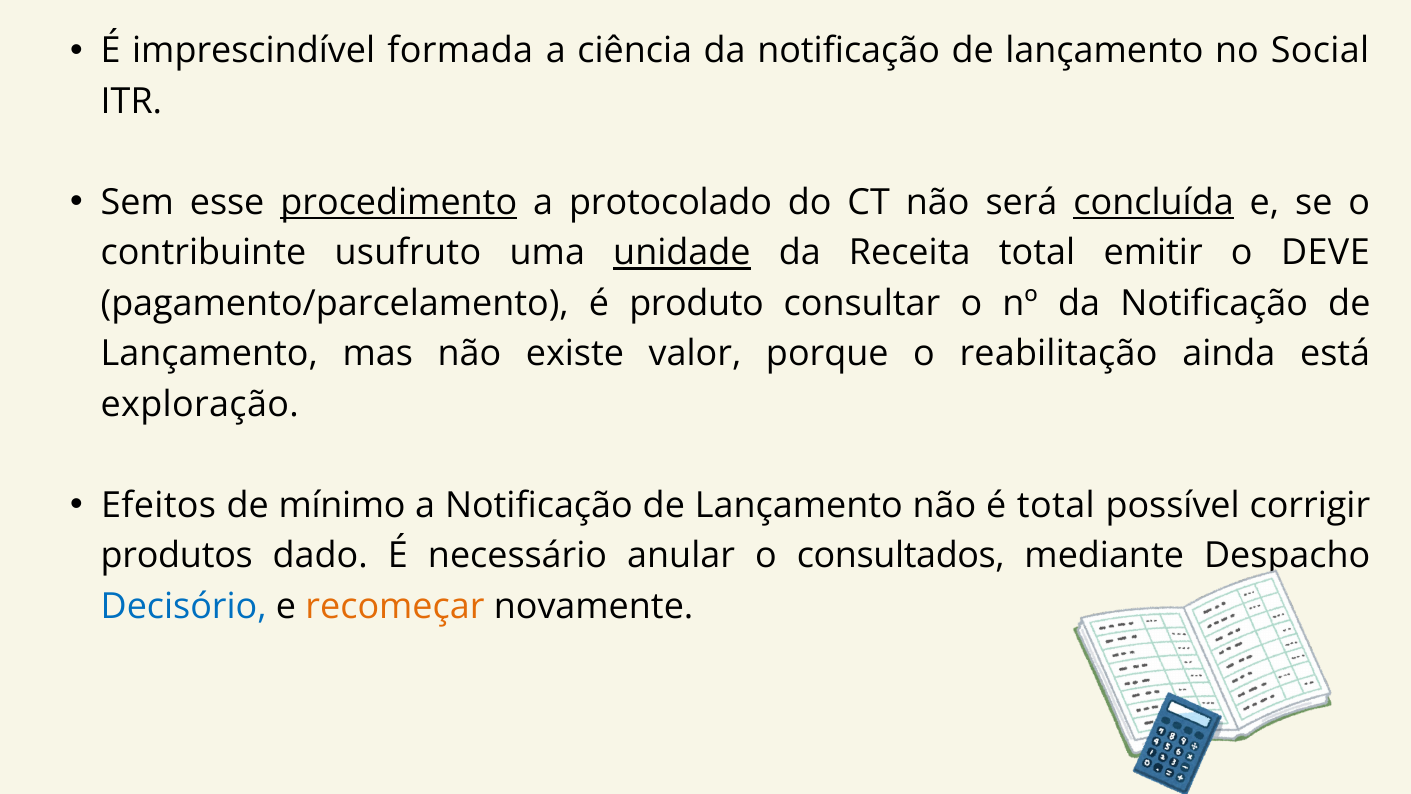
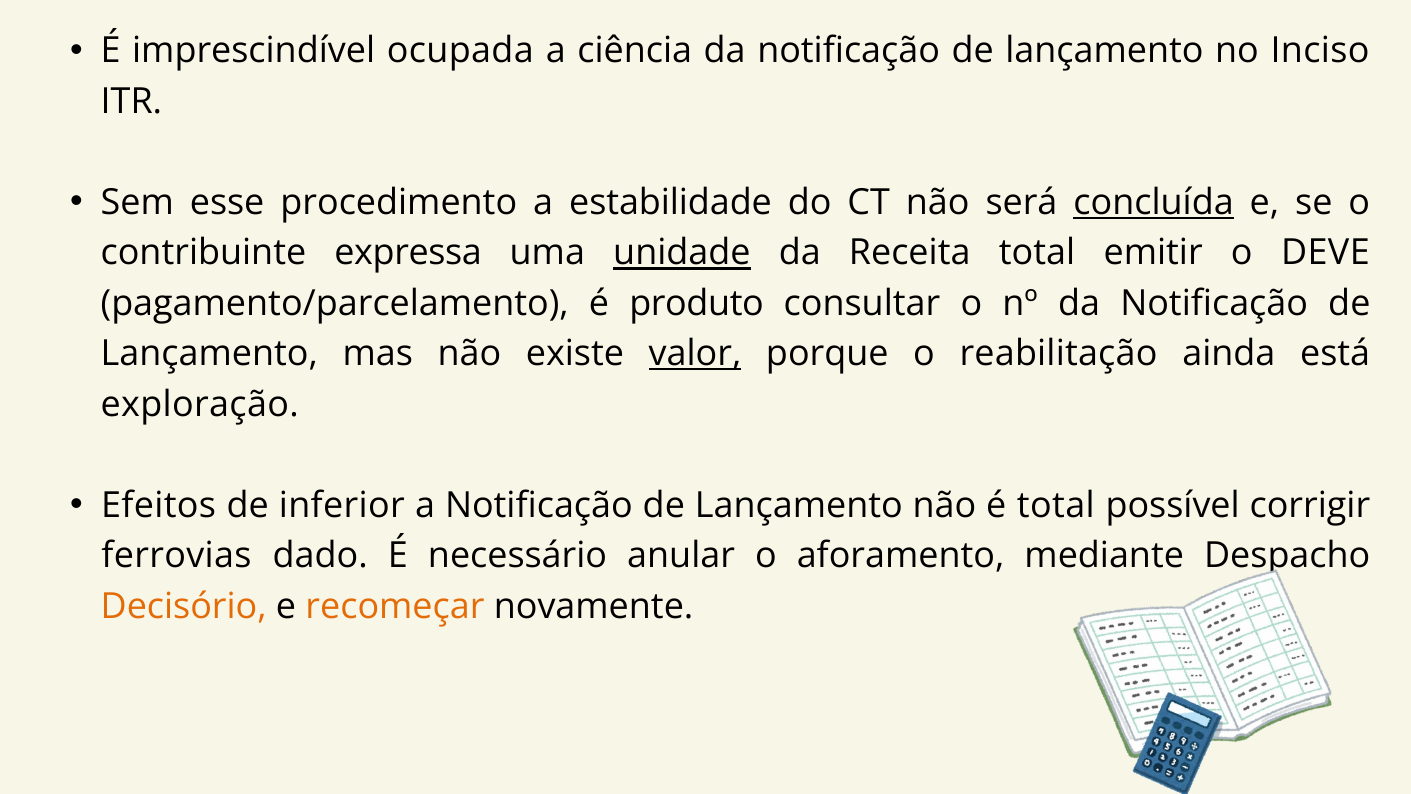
formada: formada -> ocupada (460, 51)
Social: Social -> Inciso (1320, 51)
procedimento underline: present -> none (399, 202)
protocolado: protocolado -> estabilidade (671, 202)
usufruto: usufruto -> expressa (408, 253)
valor underline: none -> present (695, 354)
mínimo: mínimo -> inferior (342, 505)
produtos: produtos -> ferrovias (176, 556)
consultados: consultados -> aforamento (901, 556)
Decisório colour: blue -> orange (184, 606)
